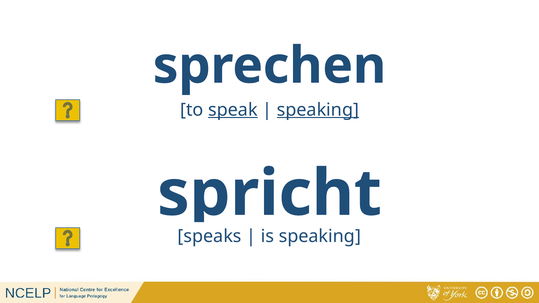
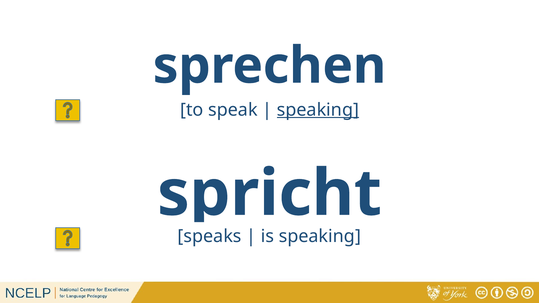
speak underline: present -> none (233, 110)
